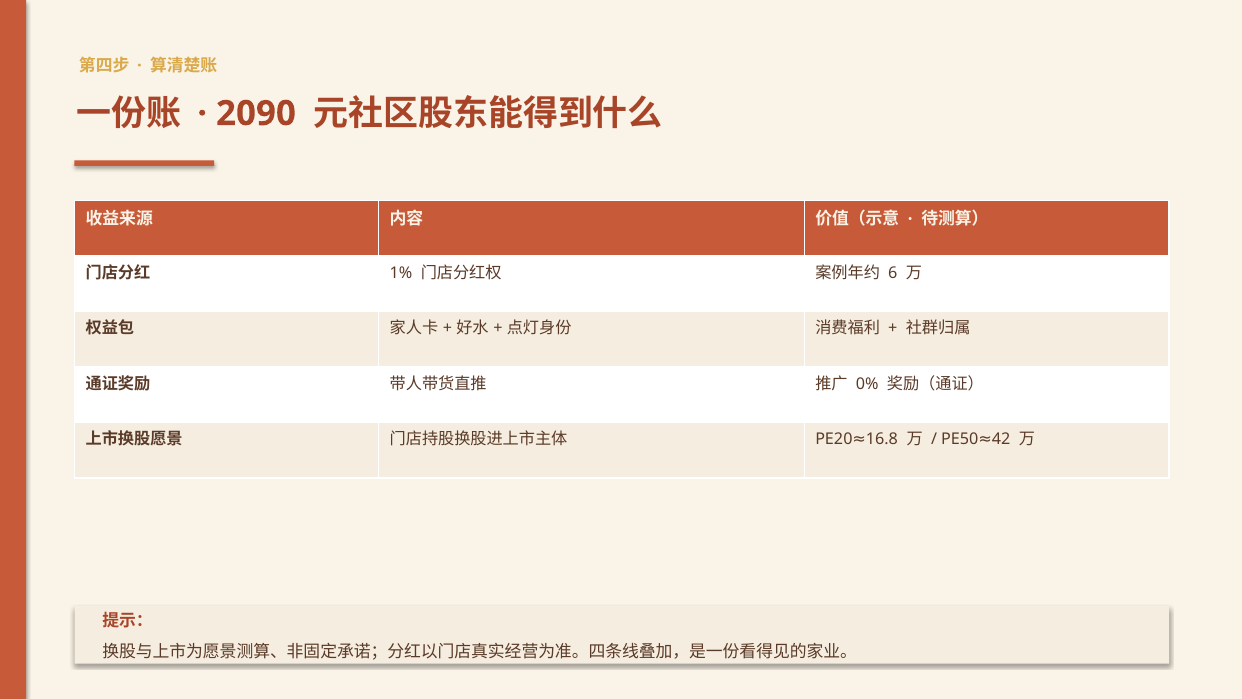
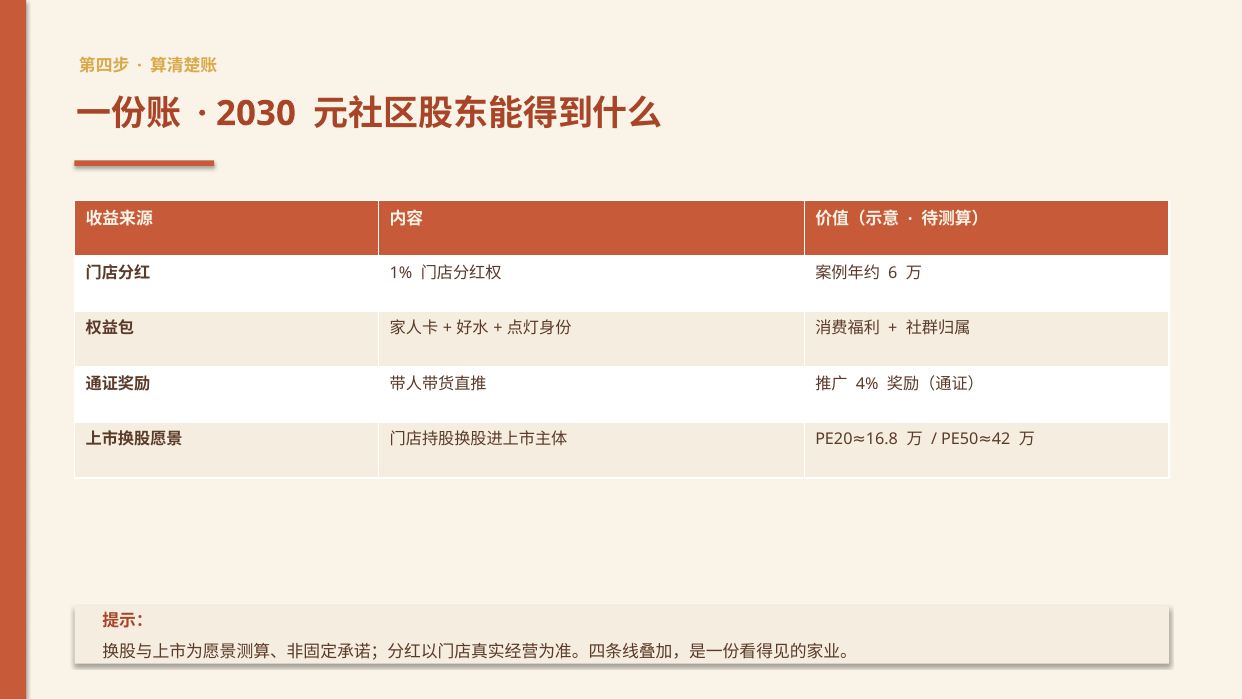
2090: 2090 -> 2030 (256, 113)
0%: 0% -> 4% (867, 384)
